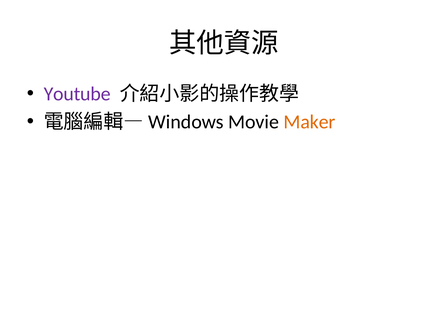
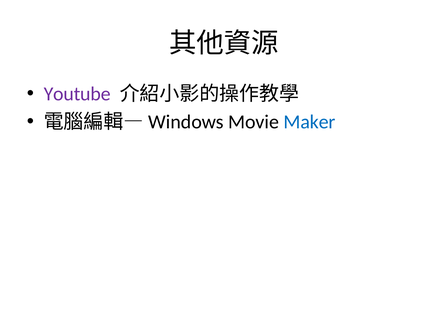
Maker colour: orange -> blue (310, 122)
